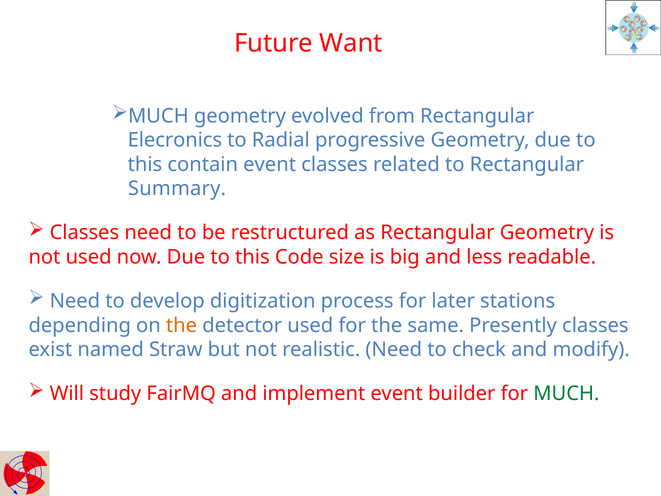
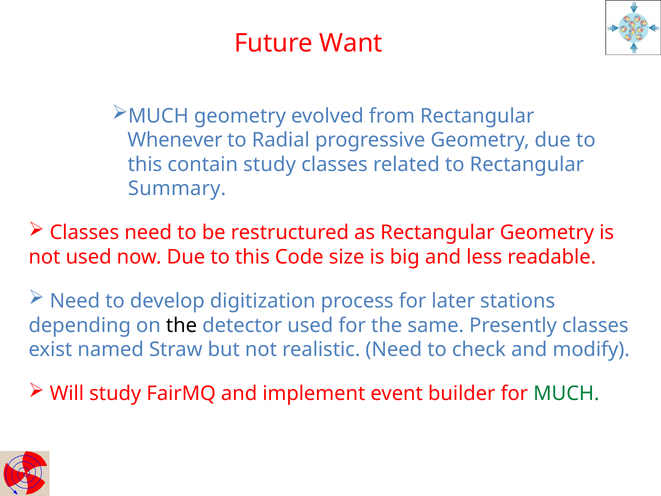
Elecronics: Elecronics -> Whenever (175, 140)
contain event: event -> study (270, 164)
the colour: orange -> black (182, 325)
